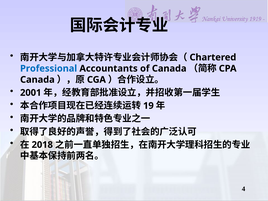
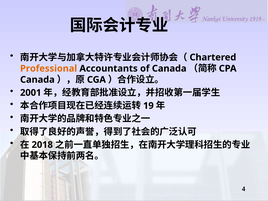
Professional colour: blue -> orange (49, 68)
